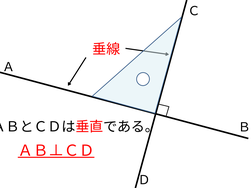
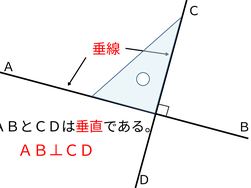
ＡＢ⊥ＣＤ underline: present -> none (56, 151)
